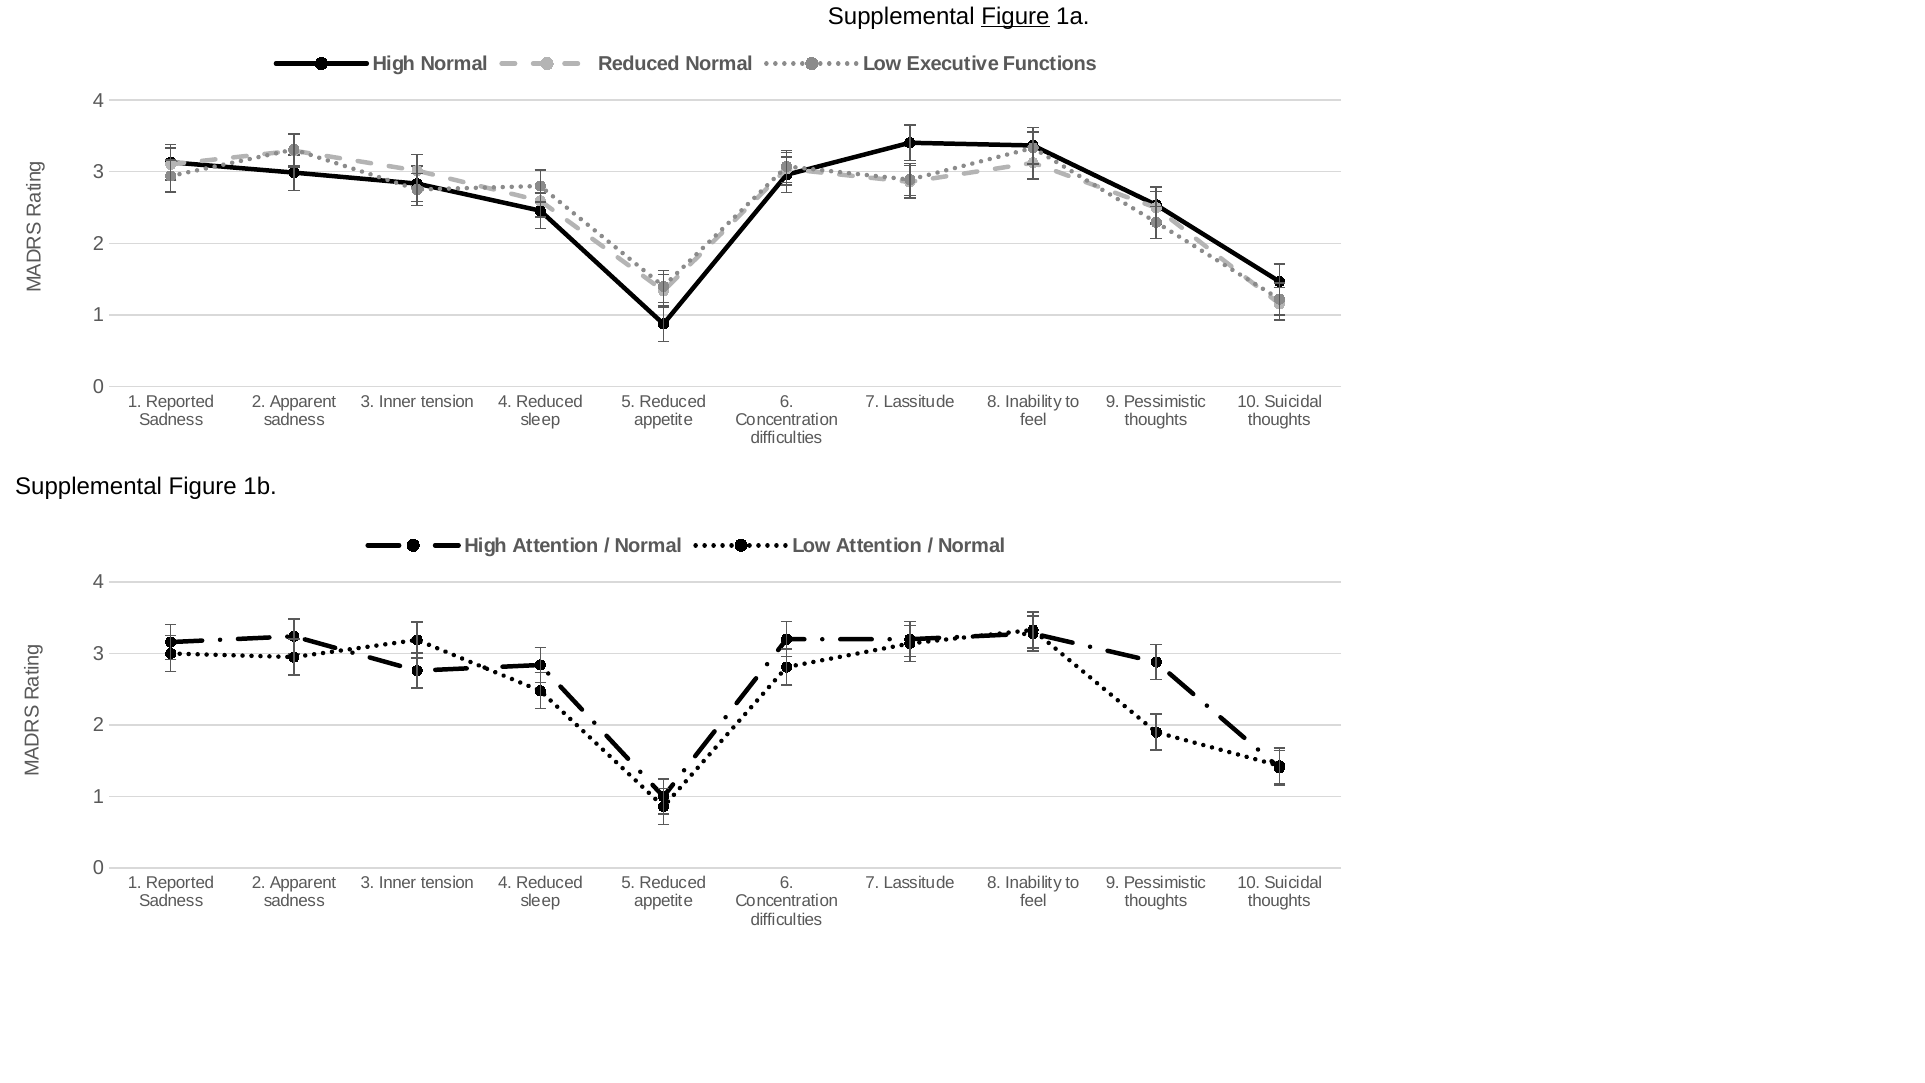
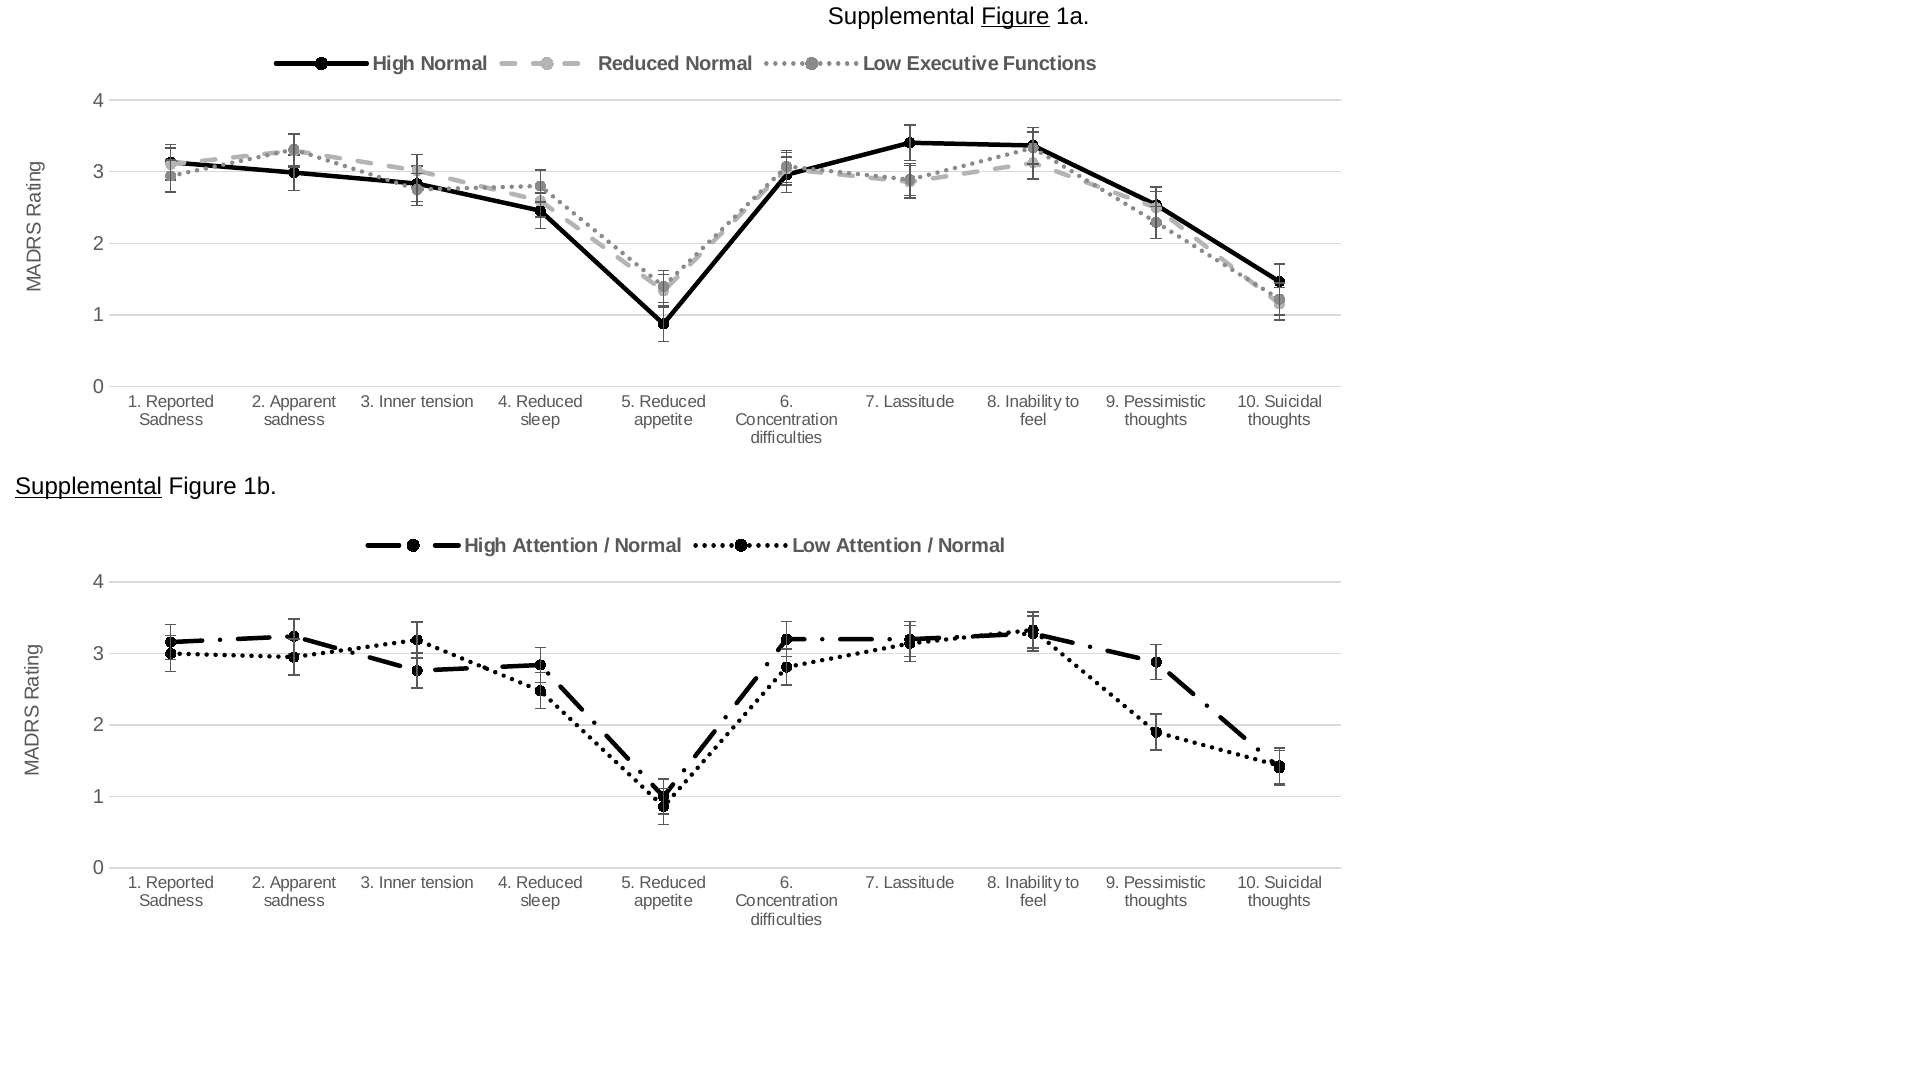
Supplemental underline: none -> present (89, 487)
